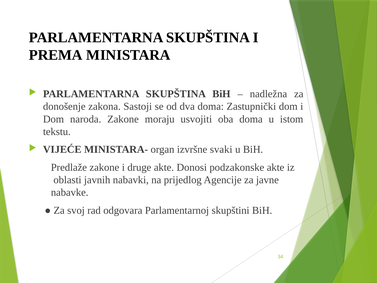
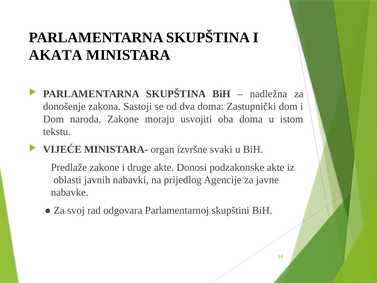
PREMA: PREMA -> AKATA (56, 55)
